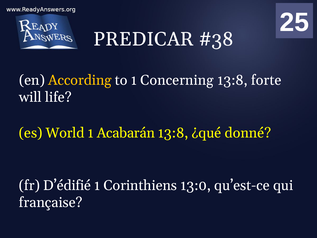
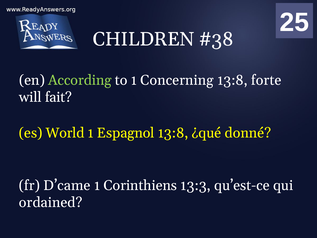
PREDICAR: PREDICAR -> CHILDREN (144, 39)
According colour: yellow -> light green (80, 80)
life: life -> fait (58, 97)
Acabarán: Acabarán -> Espagnol (126, 133)
D’édifié: D’édifié -> D’came (67, 185)
13:0: 13:0 -> 13:3 (196, 185)
française: française -> ordained (51, 202)
